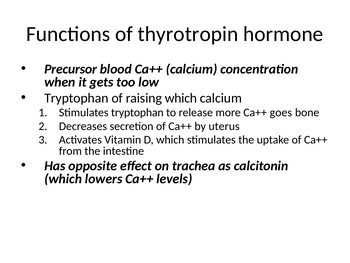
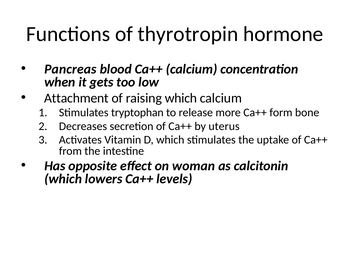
Precursor: Precursor -> Pancreas (70, 69)
Tryptophan: Tryptophan -> Attachment (76, 98)
goes: goes -> form (281, 112)
trachea: trachea -> woman (194, 165)
